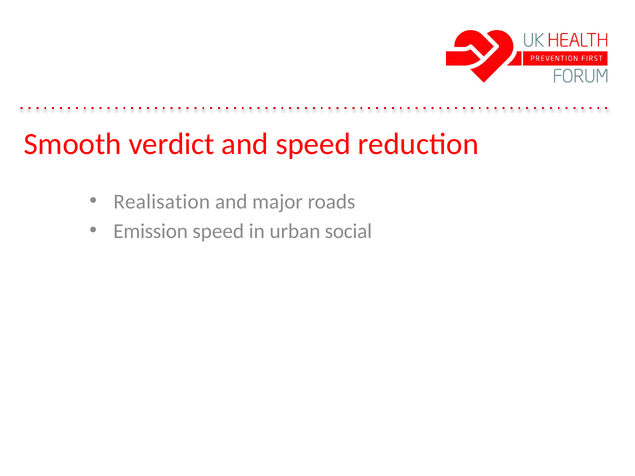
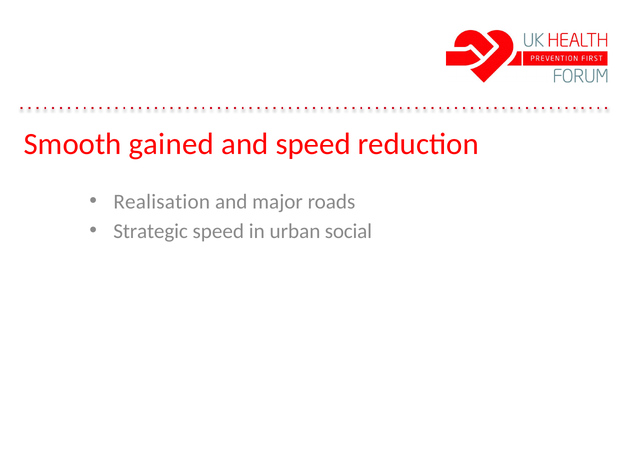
verdict: verdict -> gained (171, 144)
Emission: Emission -> Strategic (151, 231)
